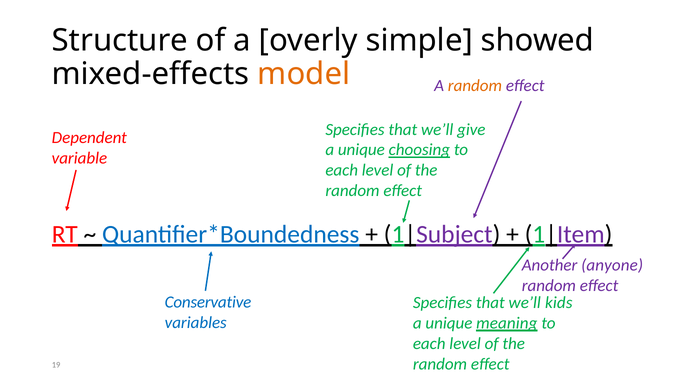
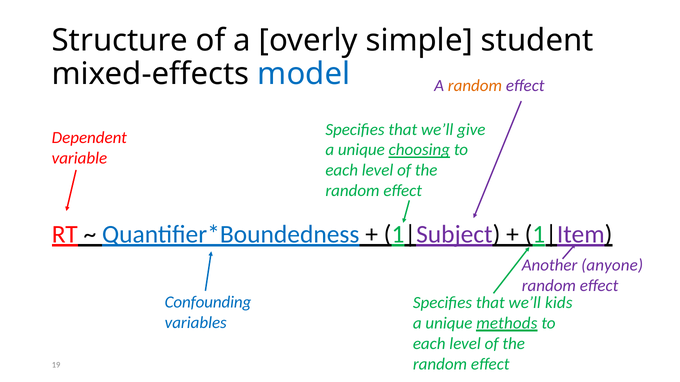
showed: showed -> student (537, 40)
model colour: orange -> blue (304, 74)
Conservative: Conservative -> Confounding (208, 302)
meaning: meaning -> methods (507, 324)
